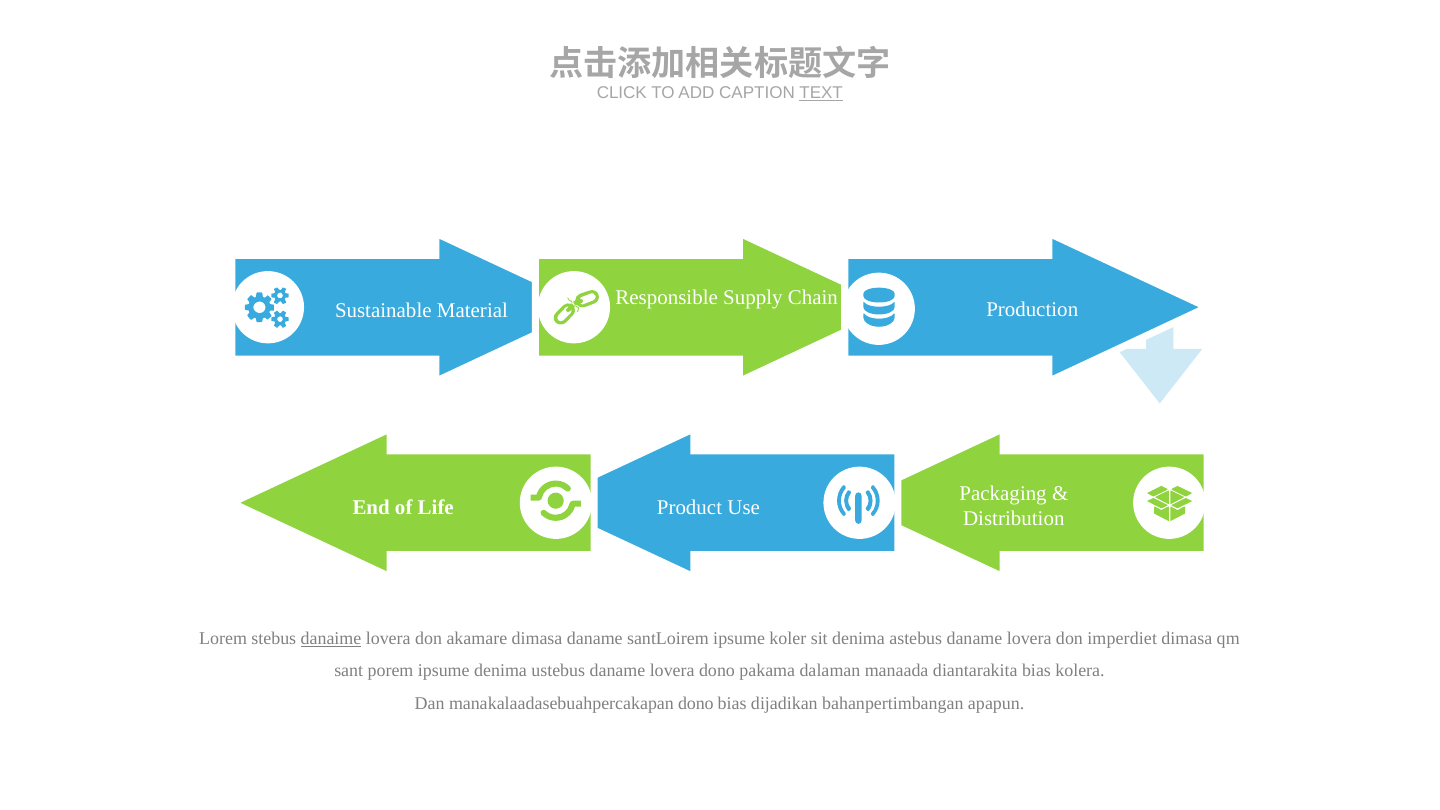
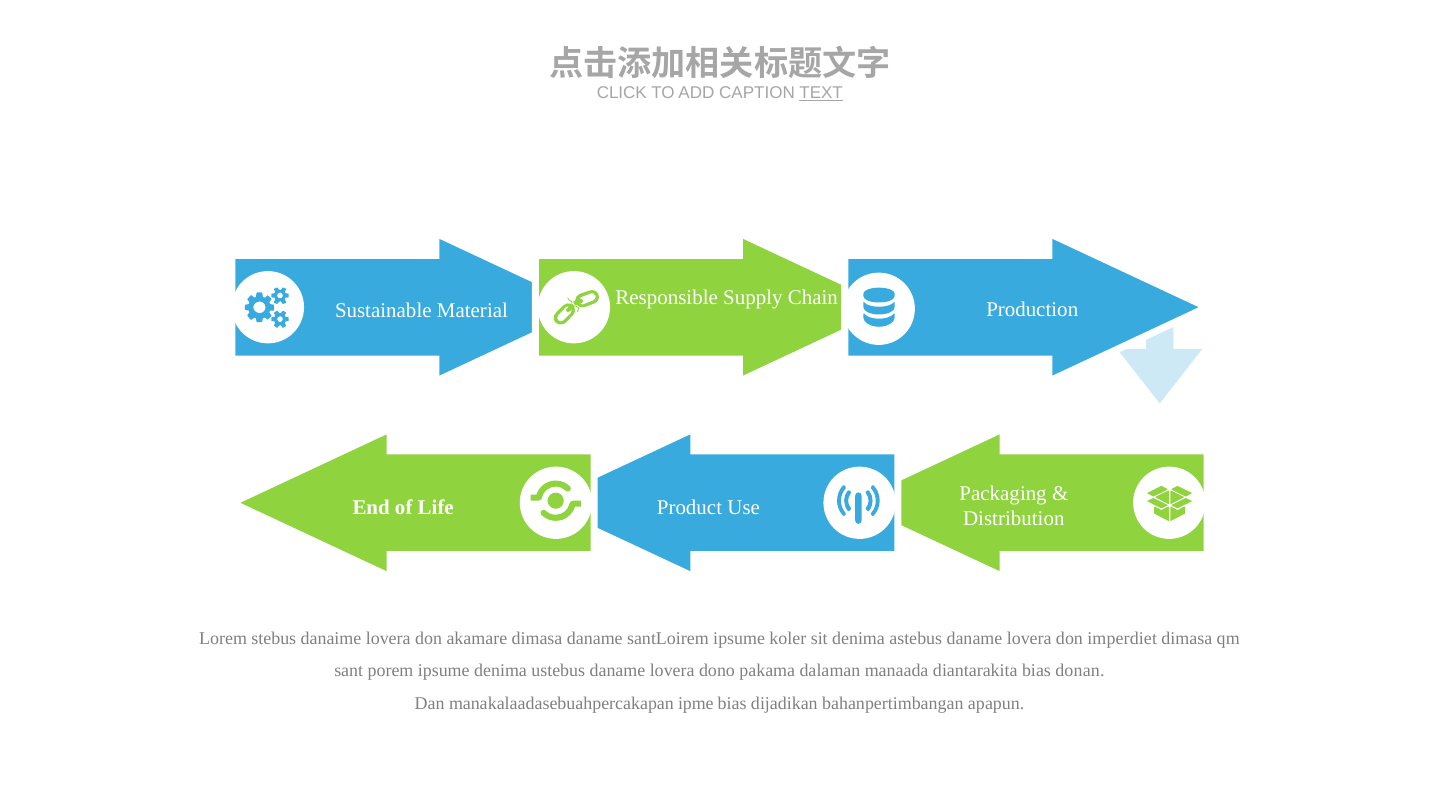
danaime underline: present -> none (331, 638)
kolera: kolera -> donan (1080, 671)
manakalaadasebuahpercakapan dono: dono -> ipme (696, 703)
